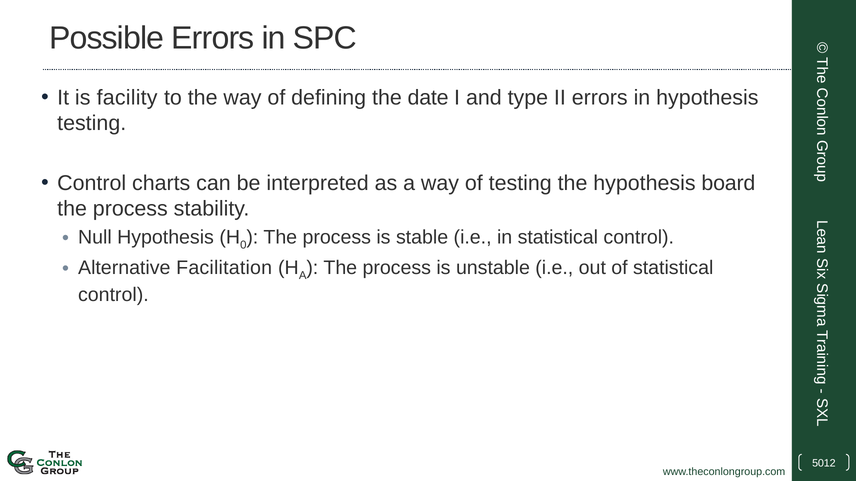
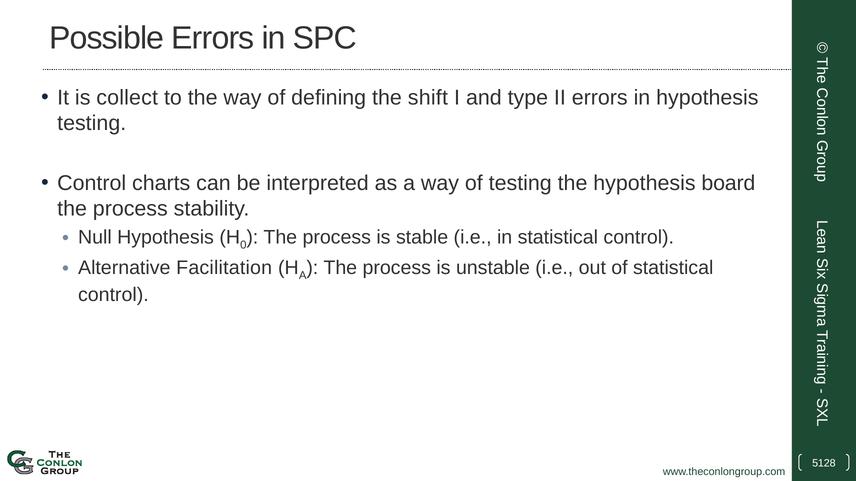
facility: facility -> collect (127, 98)
date: date -> shift (428, 98)
5012: 5012 -> 5128 (824, 464)
